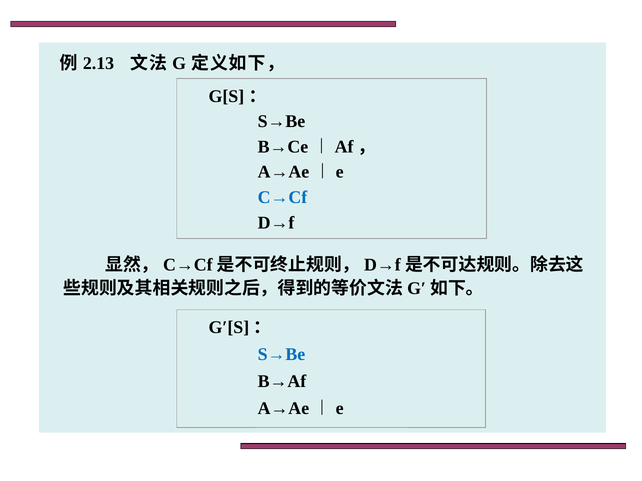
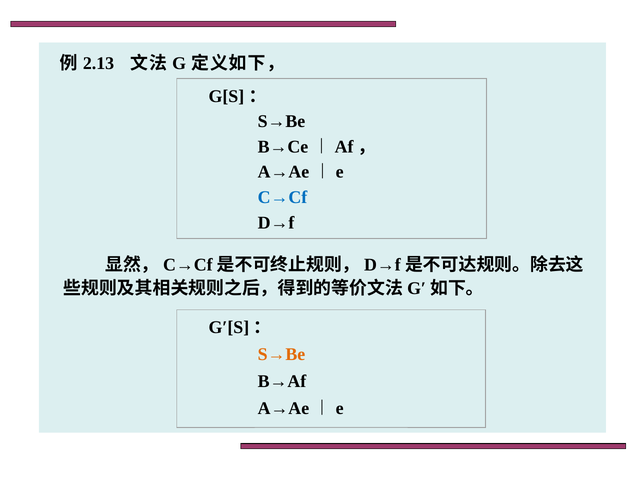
S→Be colour: blue -> orange (281, 355)
